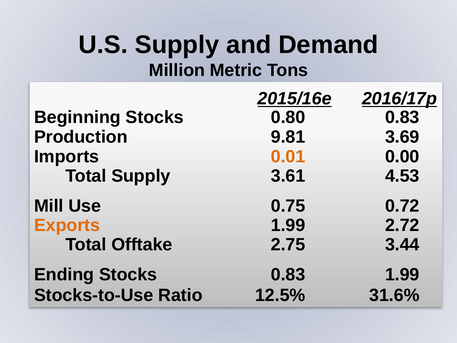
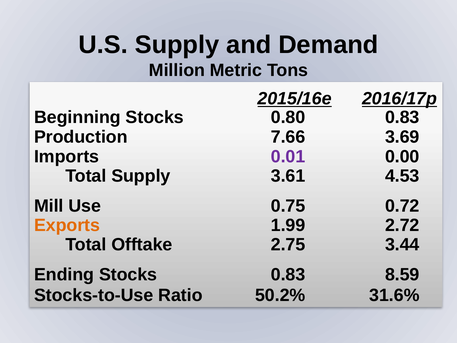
9.81: 9.81 -> 7.66 (288, 137)
0.01 colour: orange -> purple (288, 156)
0.83 1.99: 1.99 -> 8.59 (402, 274)
12.5%: 12.5% -> 50.2% (280, 295)
